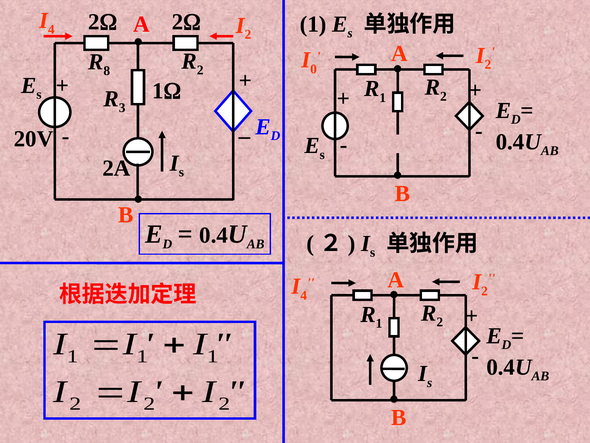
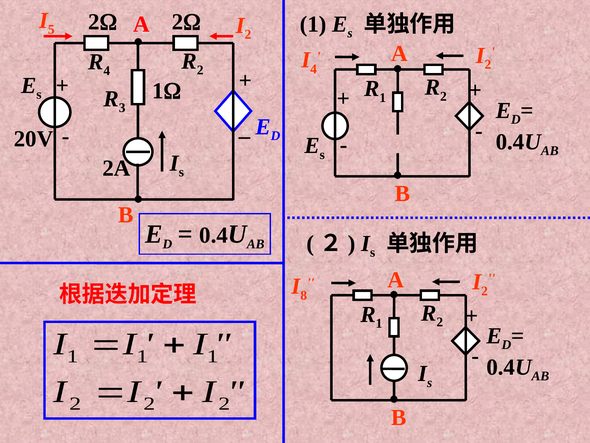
4: 4 -> 5 (51, 30)
0: 0 -> 4 (314, 69)
8: 8 -> 4 (107, 71)
4: 4 -> 8 (304, 295)
